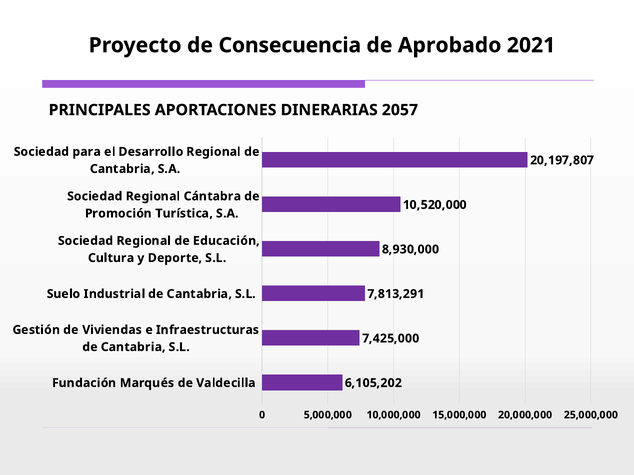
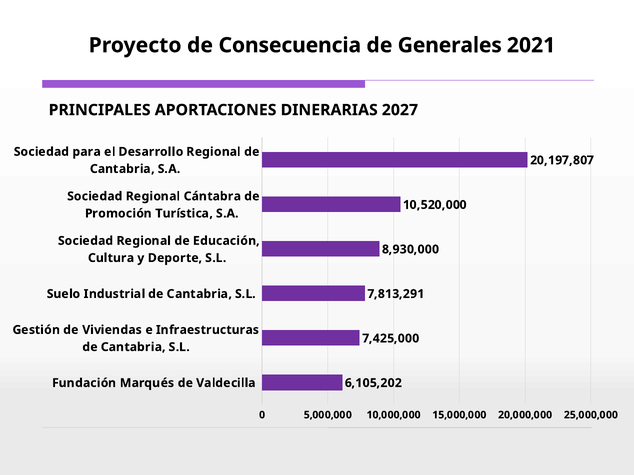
Aprobado: Aprobado -> Generales (450, 45)
2057: 2057 -> 2027 (400, 110)
